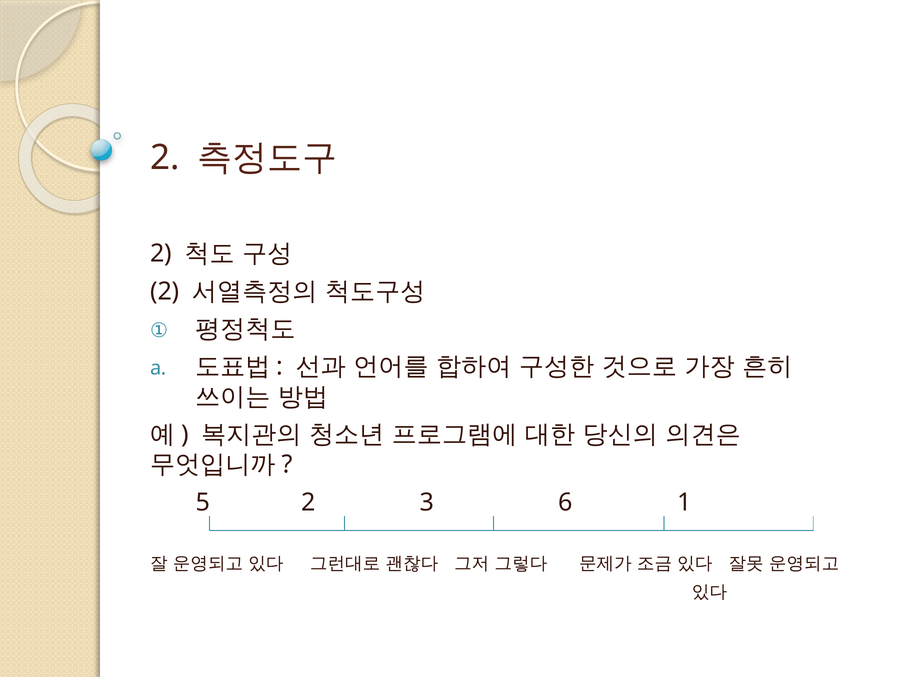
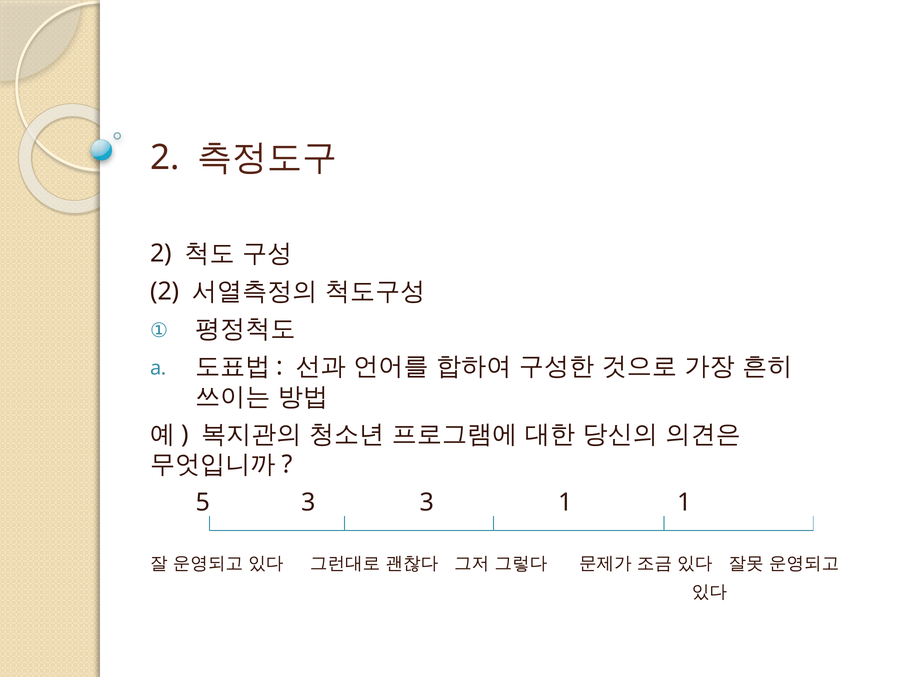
5 2: 2 -> 3 (308, 502)
3 6: 6 -> 1 (566, 502)
